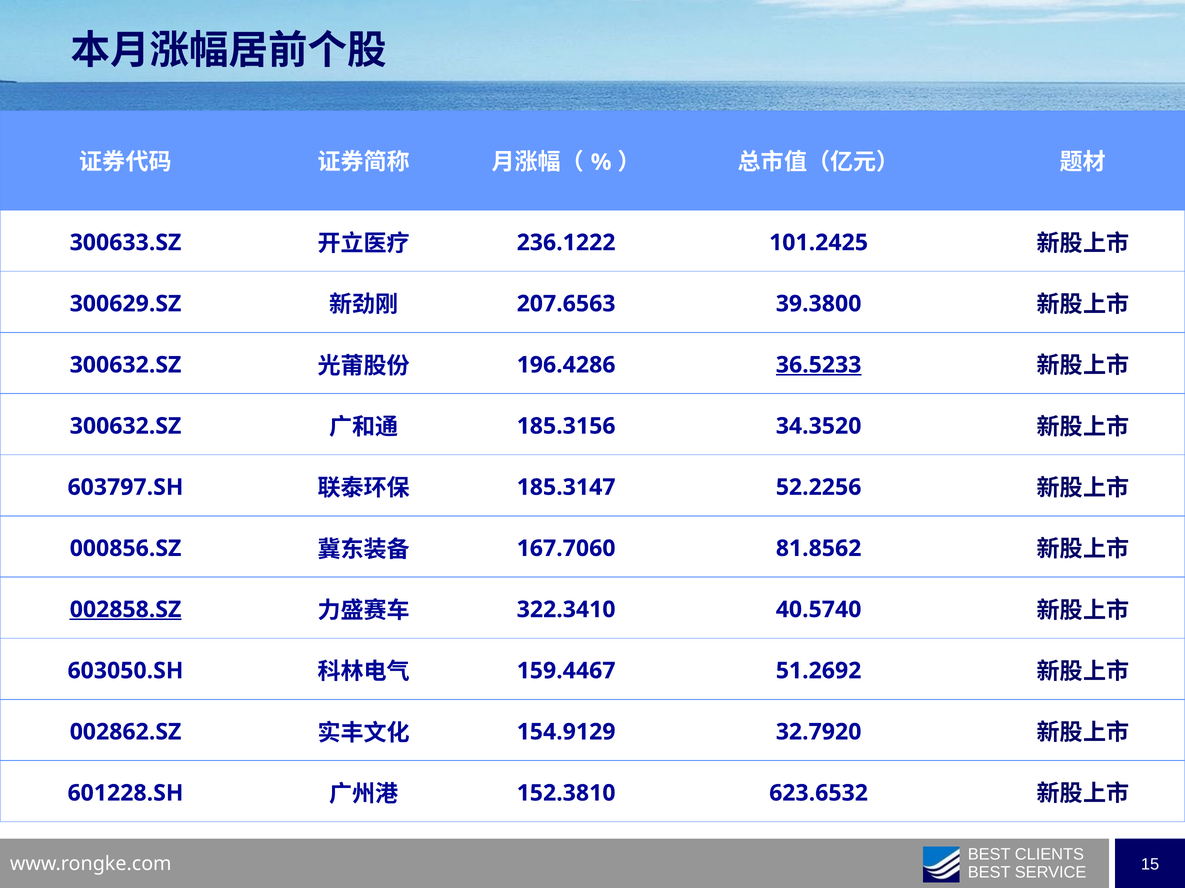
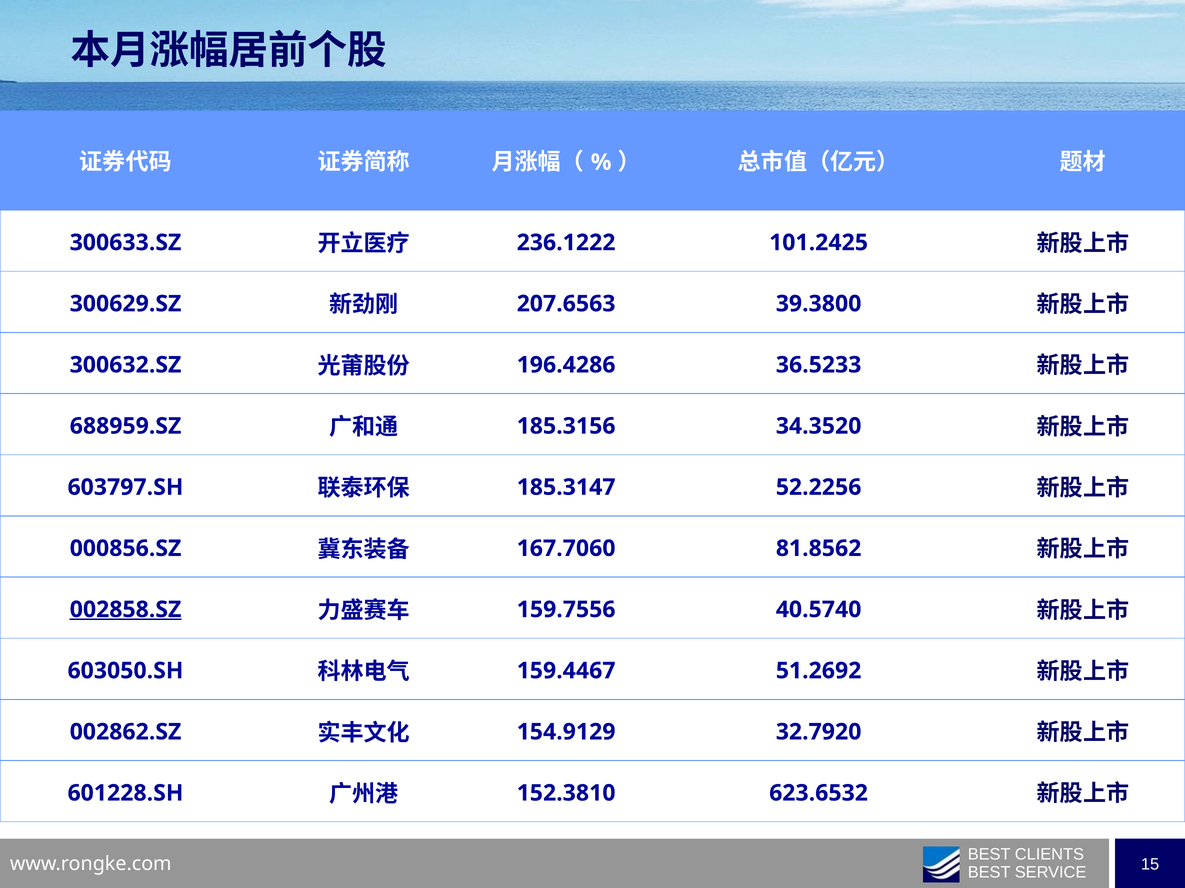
36.5233 underline: present -> none (819, 365)
300632.SZ: 300632.SZ -> 688959.SZ (126, 426)
322.3410: 322.3410 -> 159.7556 (566, 610)
